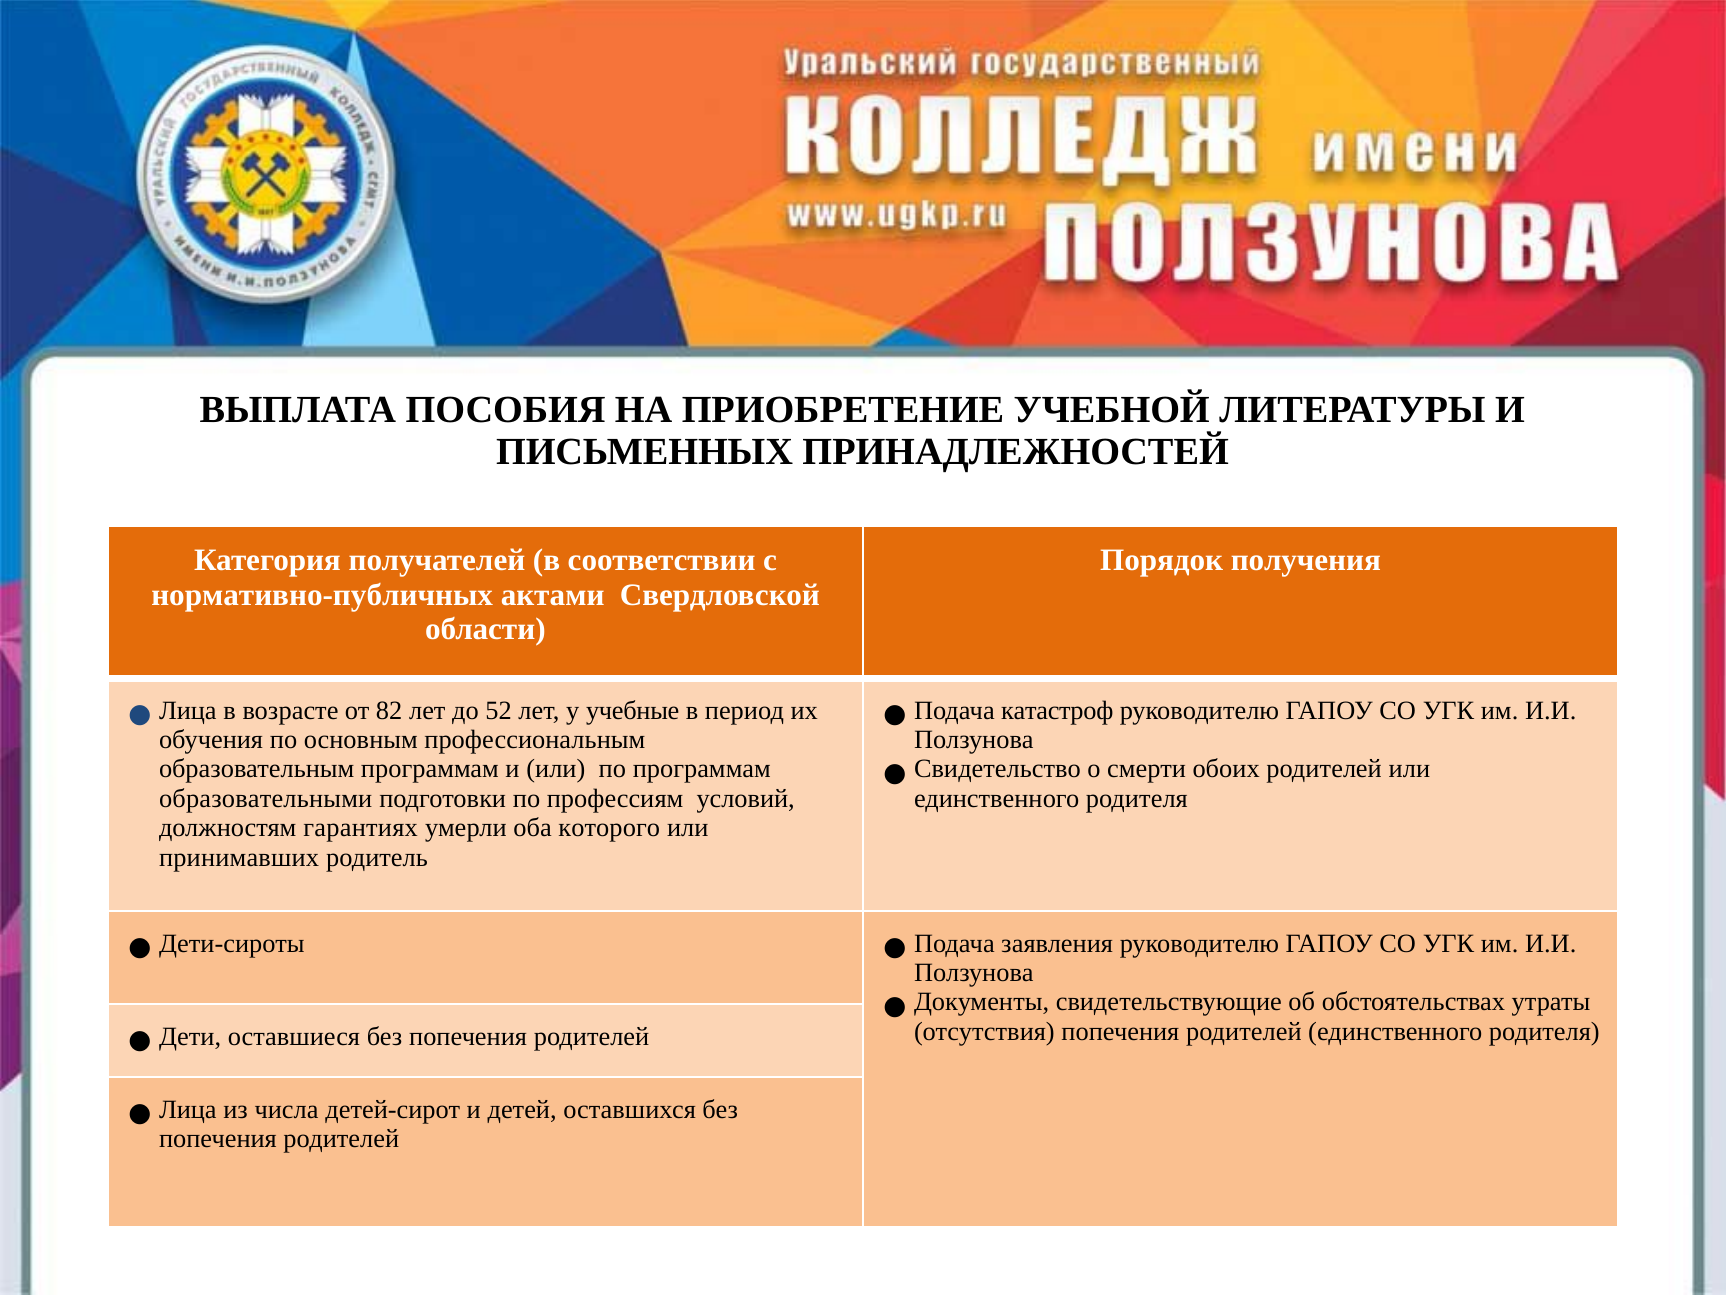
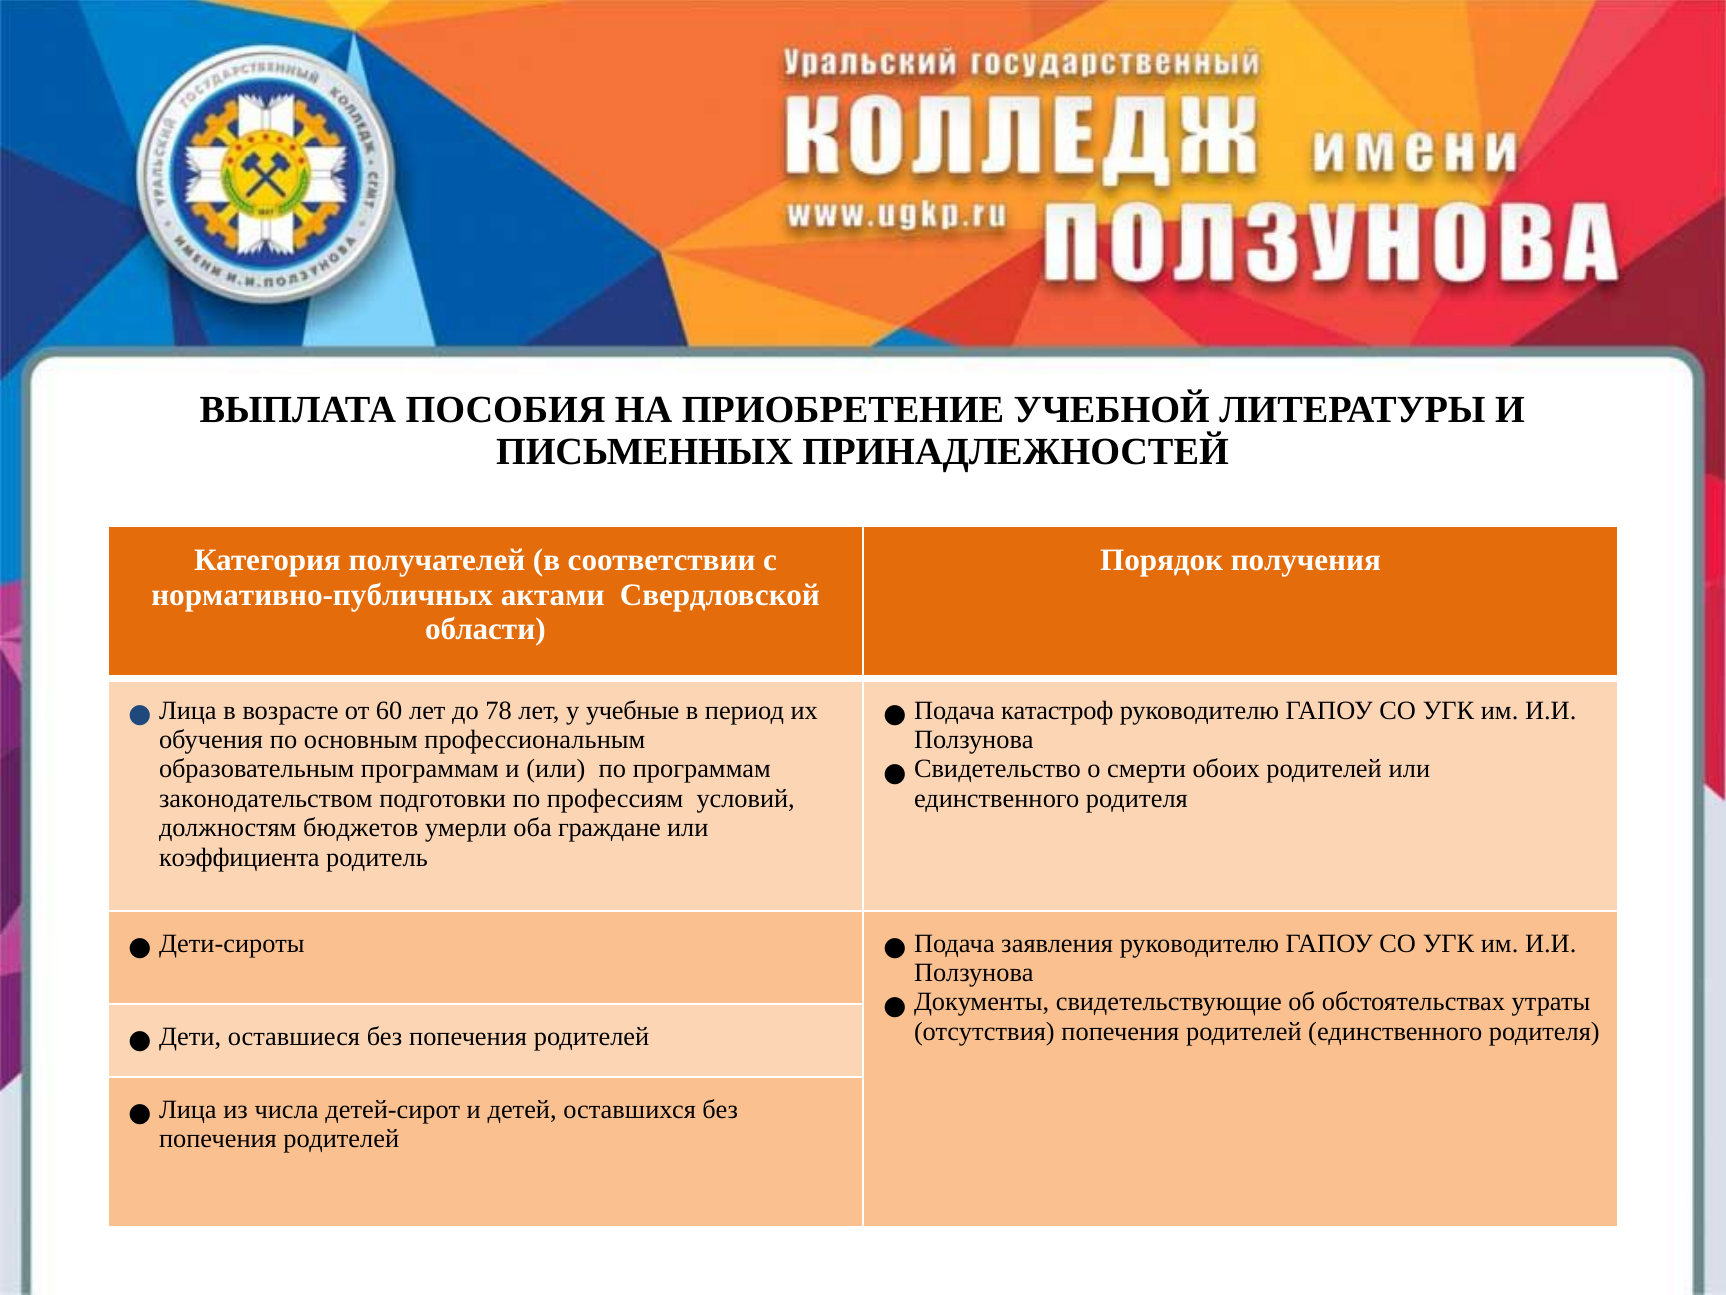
82: 82 -> 60 (389, 710)
52: 52 -> 78 (499, 710)
образовательными: образовательными -> законодательством (266, 798)
гарантиях: гарантиях -> бюджетов (361, 828)
которого: которого -> граждане (609, 828)
принимавших: принимавших -> коэффициента (239, 857)
